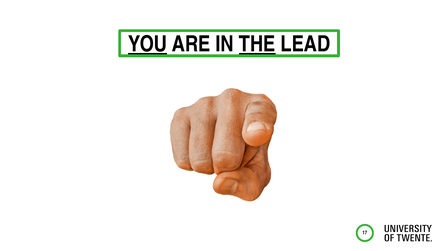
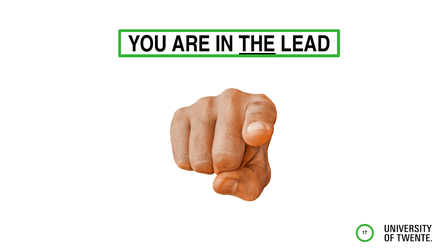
YOU underline: present -> none (148, 44)
